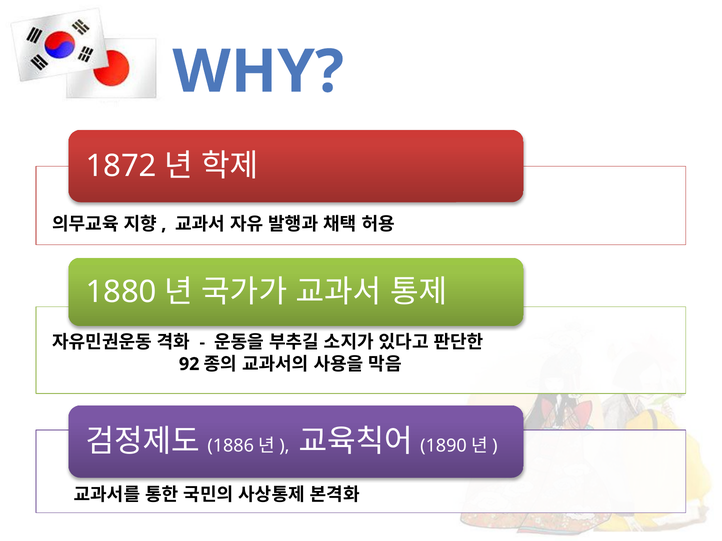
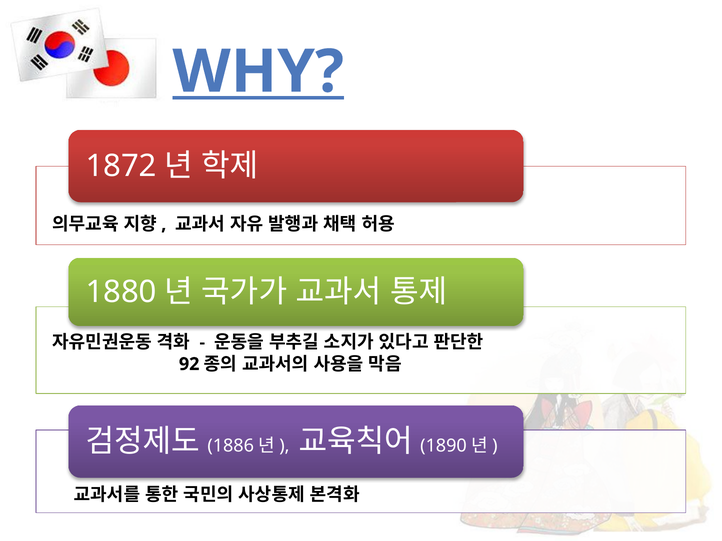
WHY underline: none -> present (258, 72)
